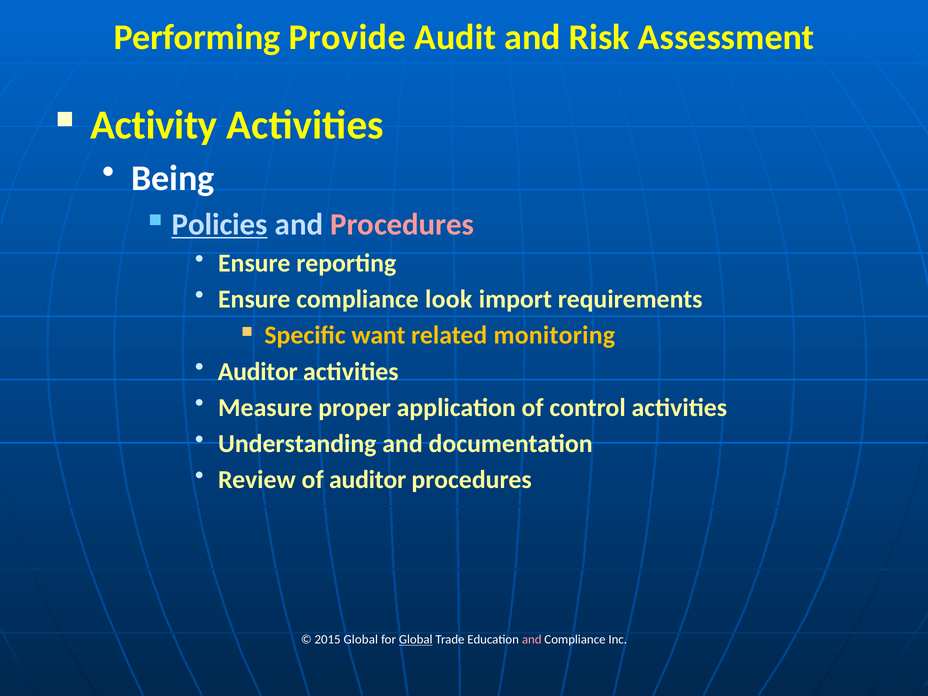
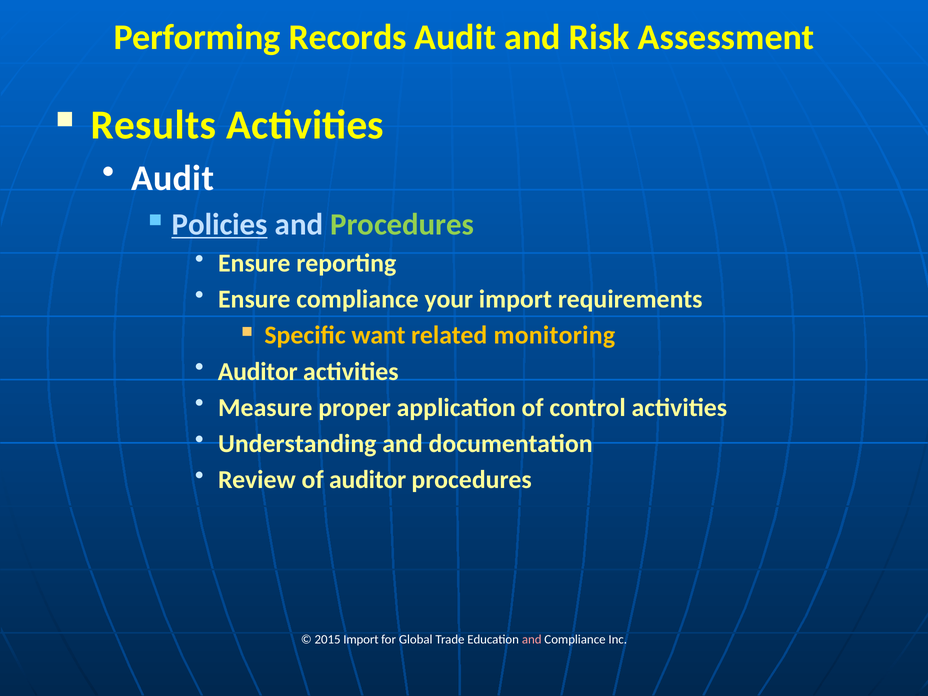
Provide: Provide -> Records (348, 37)
Activity: Activity -> Results (154, 125)
Being: Being -> Audit (173, 178)
Procedures colour: pink -> light green (402, 224)
look: look -> your (449, 299)
2015 Global: Global -> Import (361, 640)
Global underline: present -> none (416, 640)
